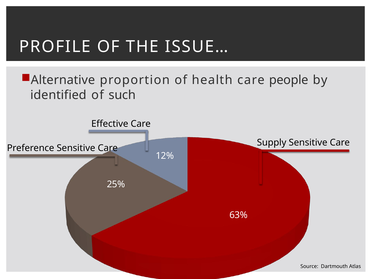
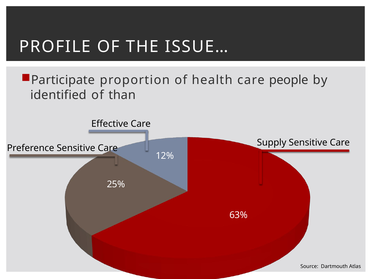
Alternative: Alternative -> Participate (63, 80)
such: such -> than (122, 95)
